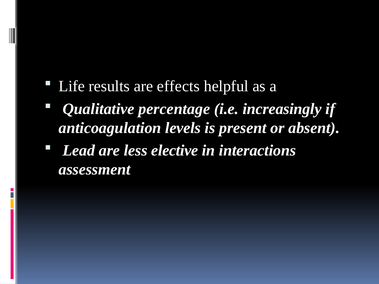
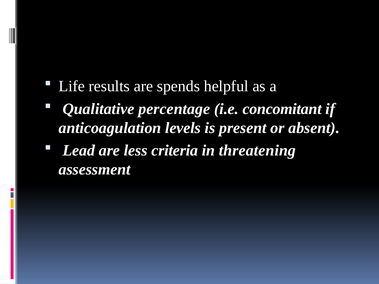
effects: effects -> spends (178, 86)
increasingly: increasingly -> concomitant (282, 109)
elective: elective -> criteria (175, 151)
interactions: interactions -> threatening (257, 151)
